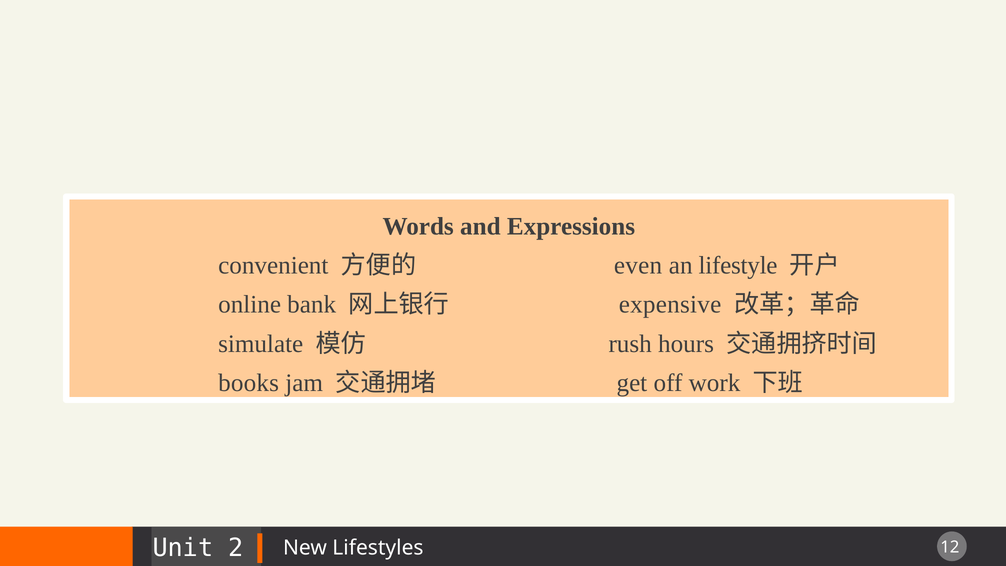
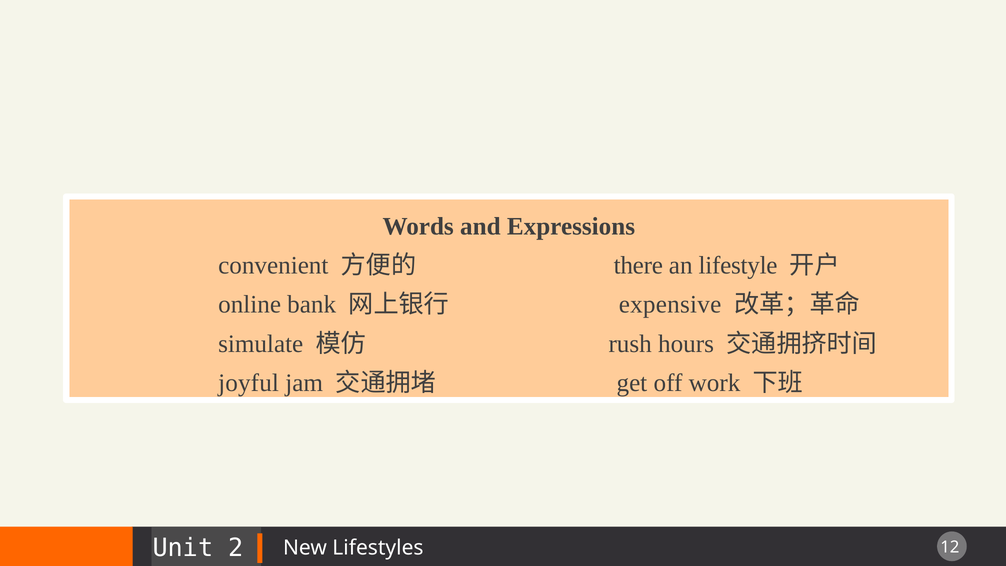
even: even -> there (638, 265)
books: books -> joyful (249, 383)
